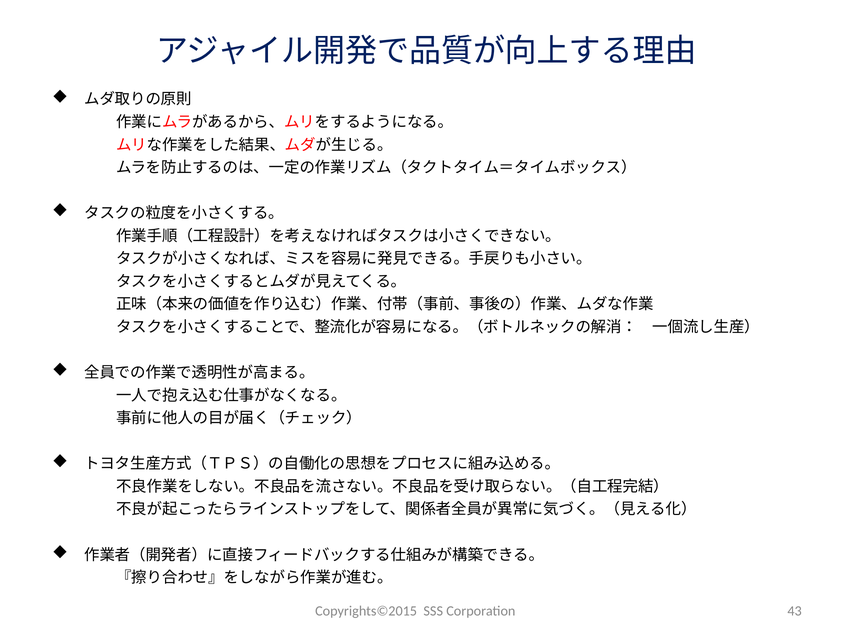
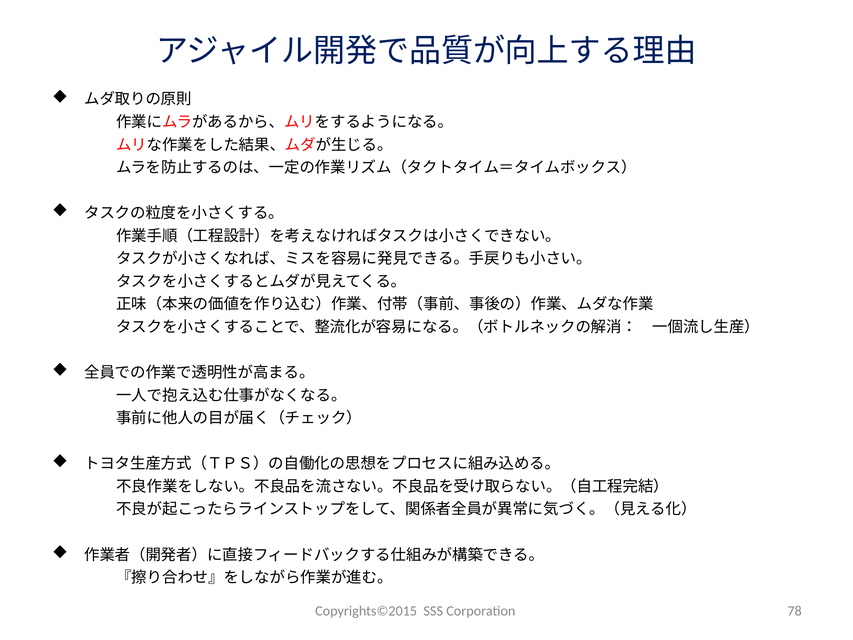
43: 43 -> 78 (795, 611)
